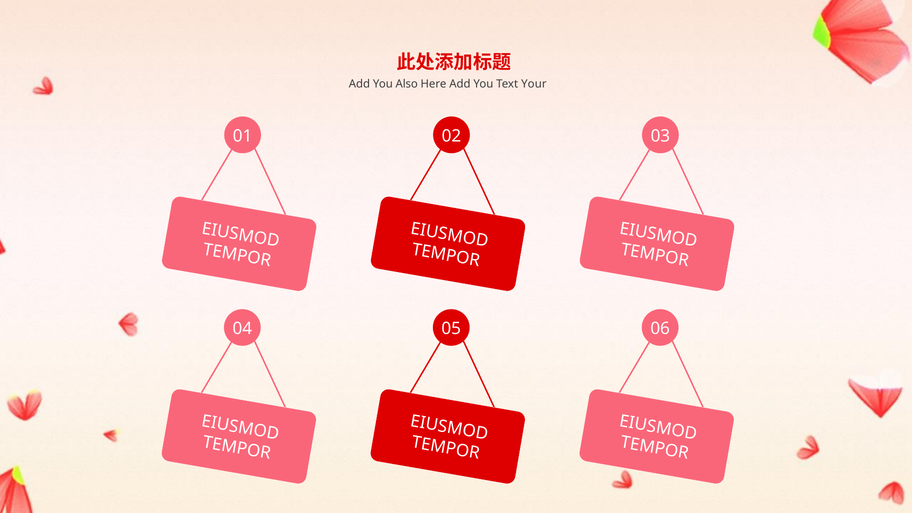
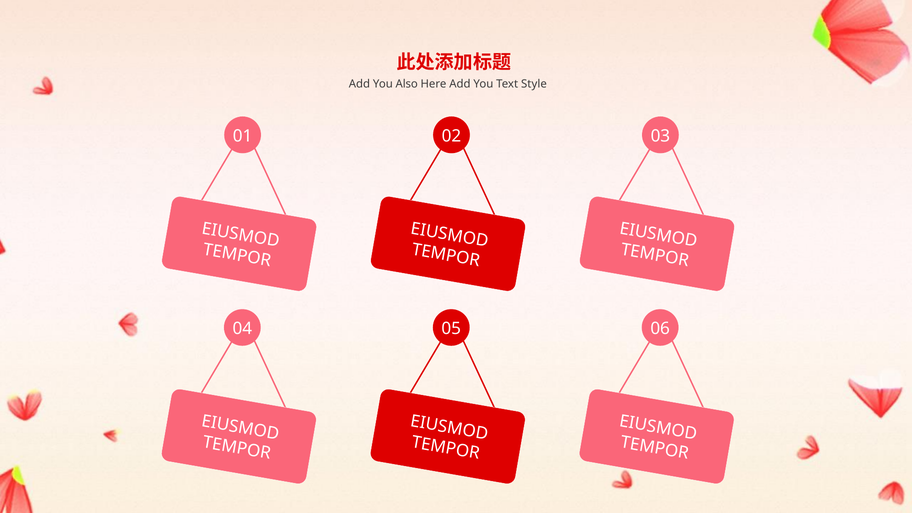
Your: Your -> Style (534, 84)
